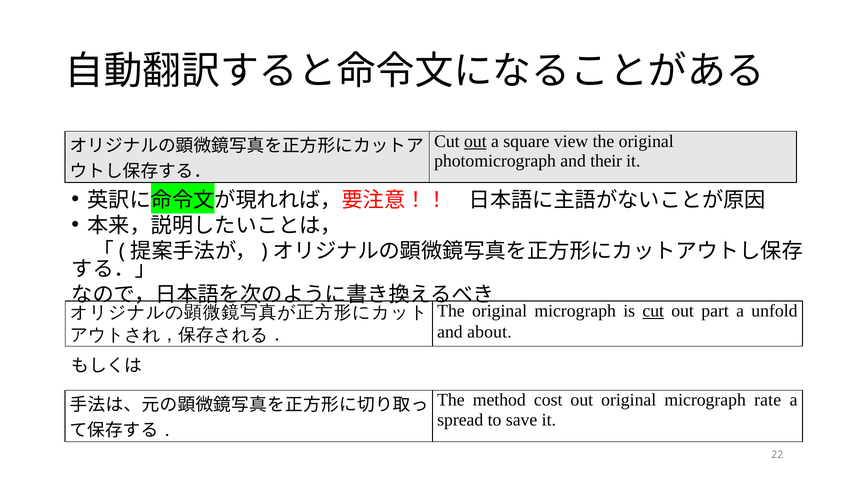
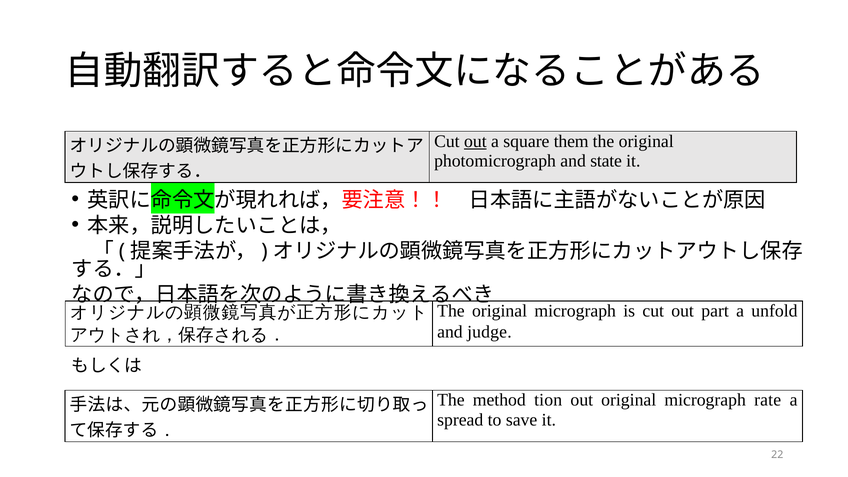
view: view -> them (571, 141)
their: their -> state (606, 161)
cut underline: present -> none (653, 311)
about: about -> judge (489, 332)
cost: cost -> tion (548, 400)
